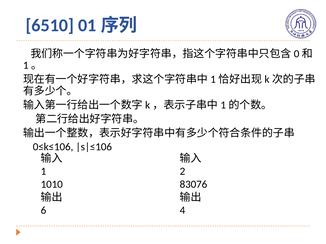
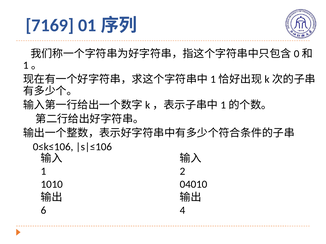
6510: 6510 -> 7169 (50, 25)
83076: 83076 -> 04010 (193, 185)
